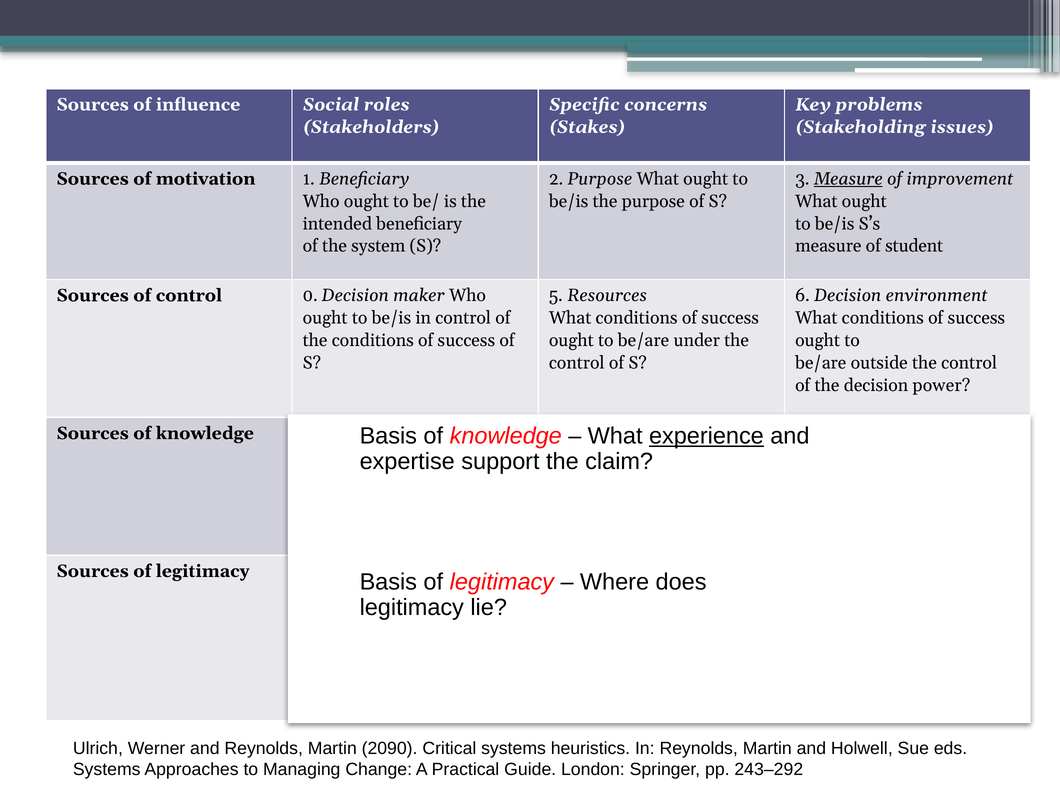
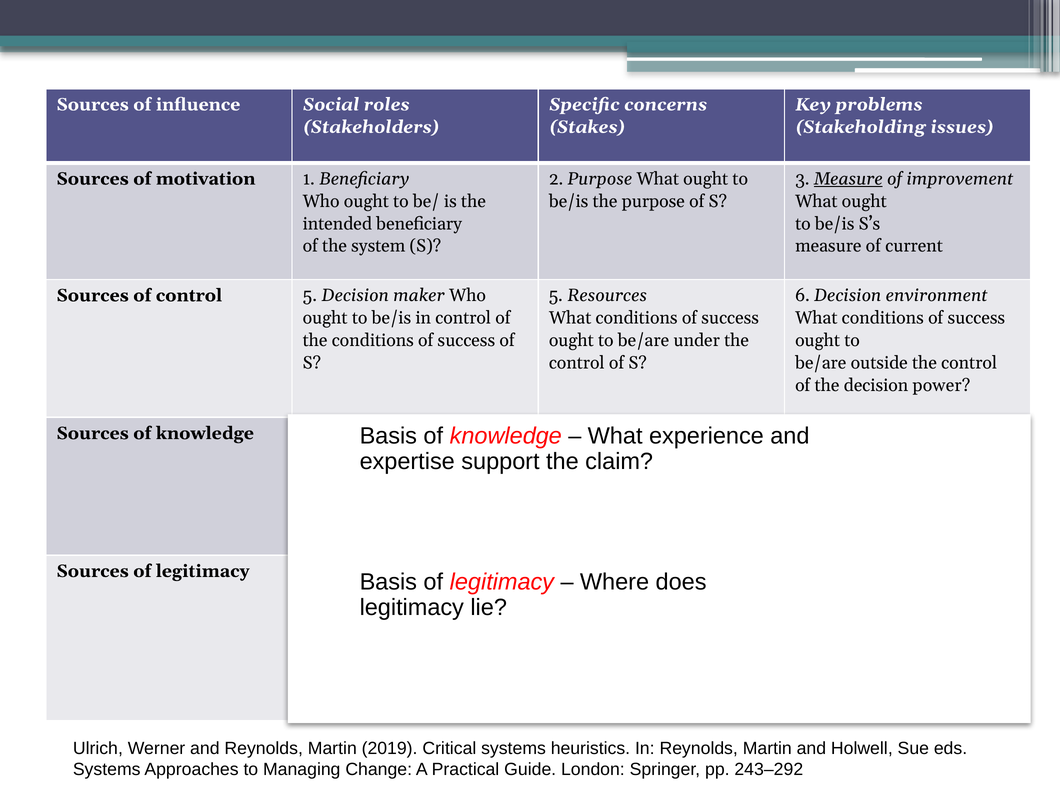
student: student -> current (914, 246)
control 0: 0 -> 5 (310, 295)
experience underline: present -> none (706, 436)
2090: 2090 -> 2019 (390, 748)
